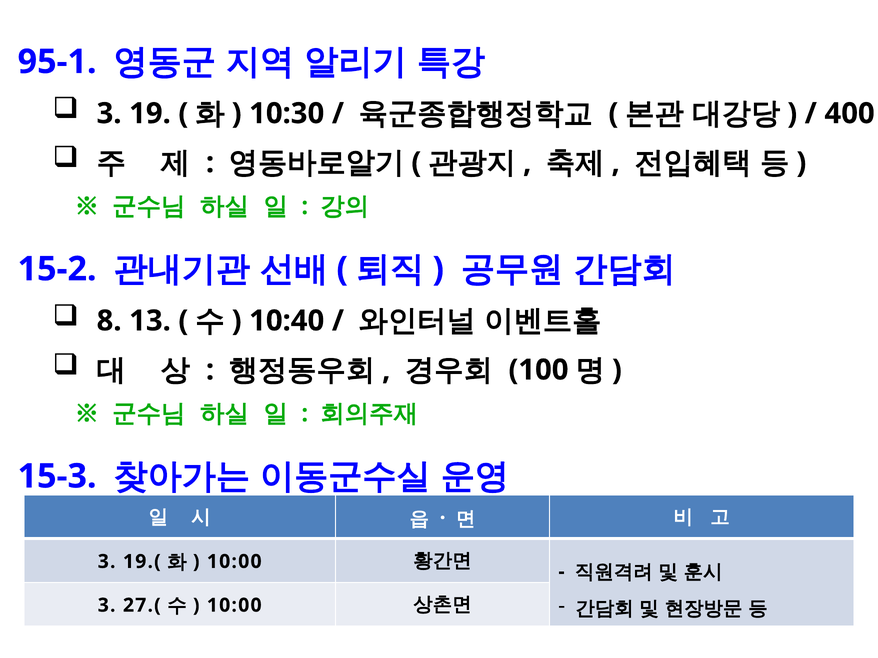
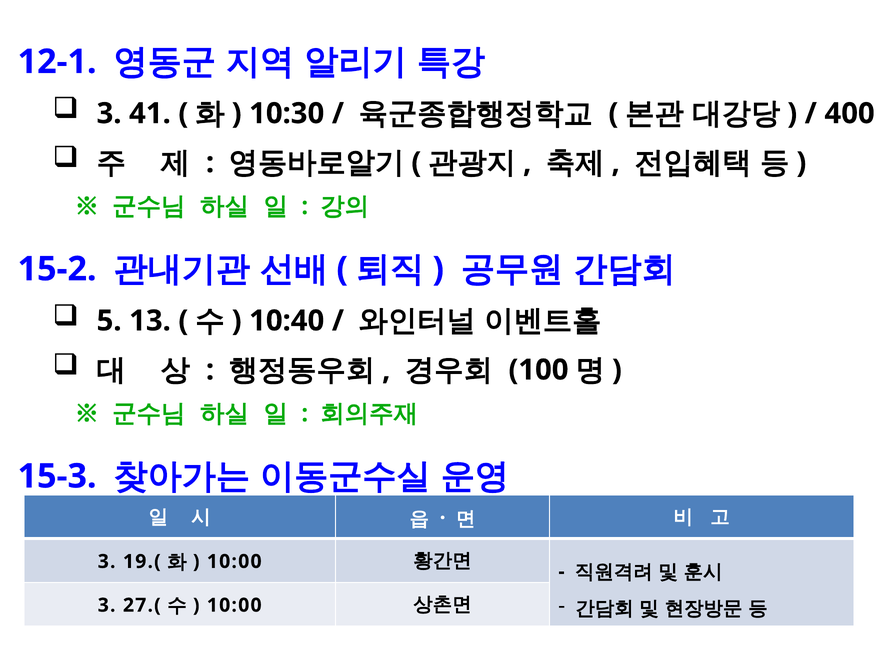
95-1: 95-1 -> 12-1 (57, 62)
19: 19 -> 41 (150, 114)
8: 8 -> 5 (109, 321)
